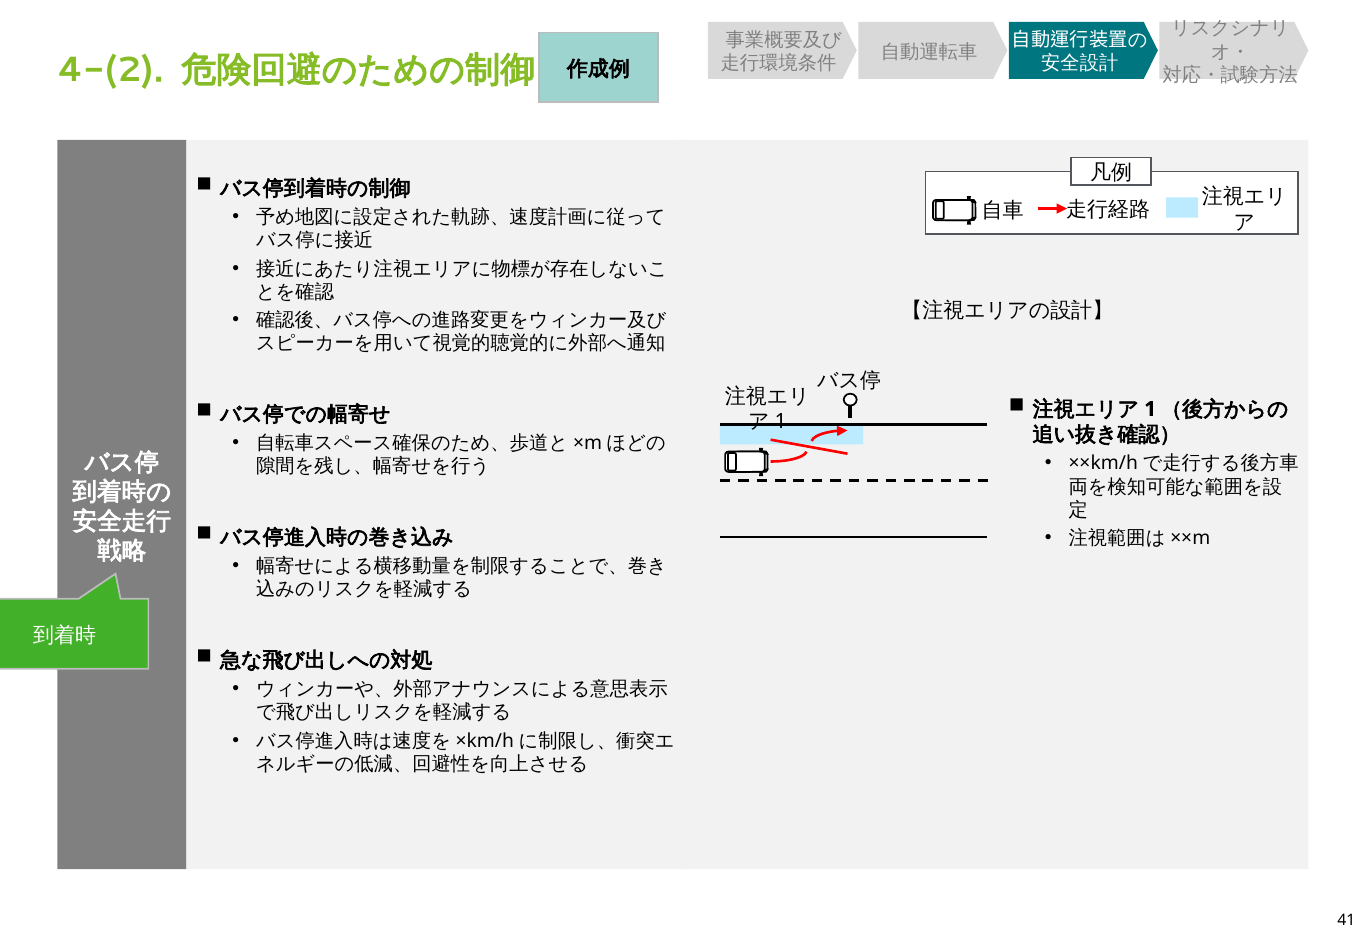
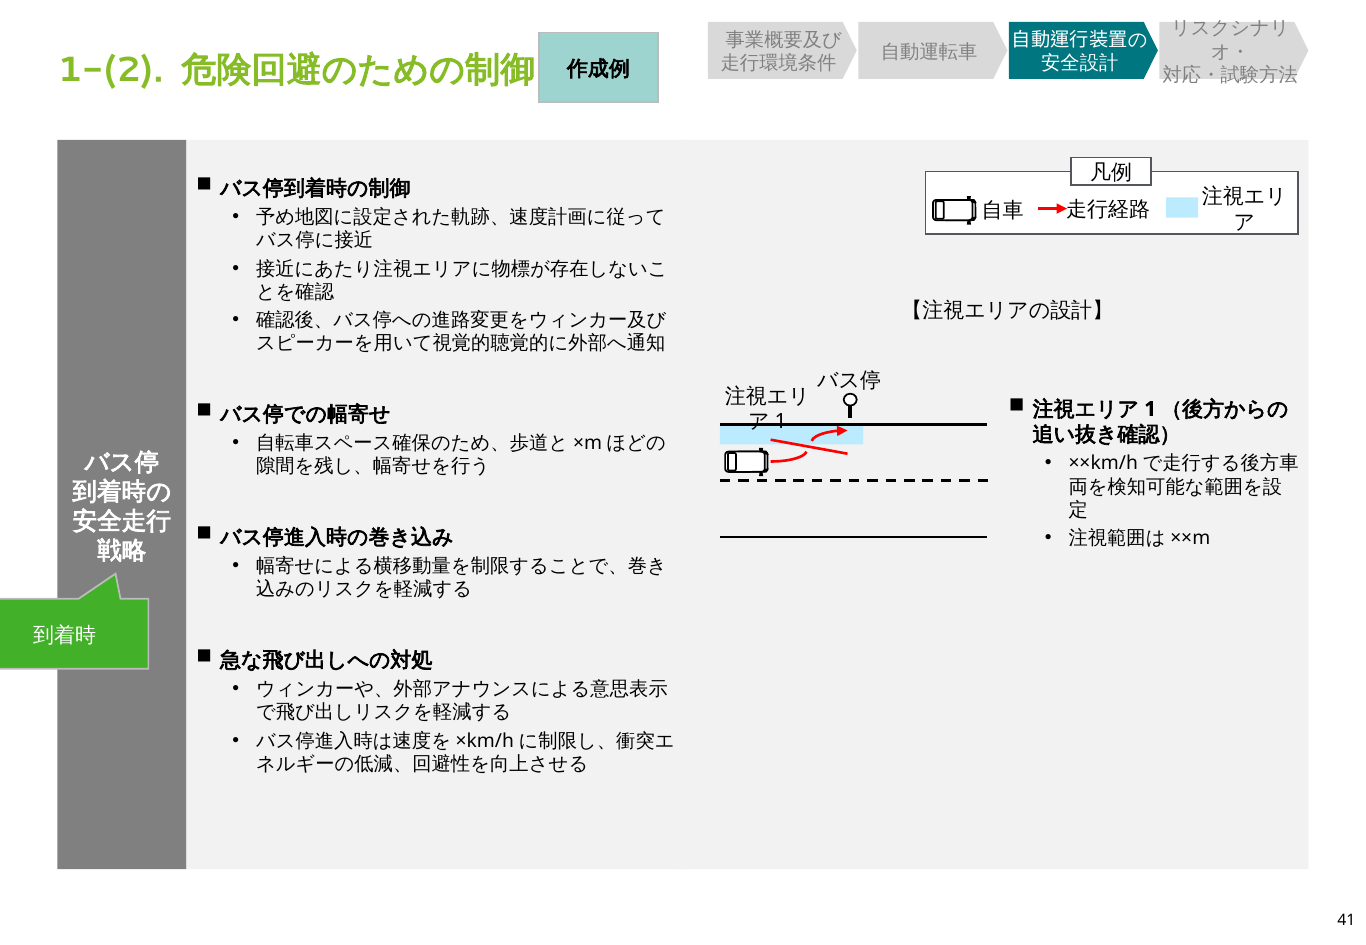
4-(2: 4-(2 -> 1-(2 (110, 70)
